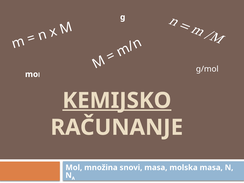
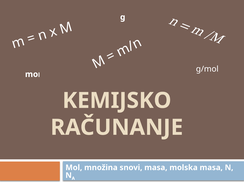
KEMIJSKO underline: present -> none (117, 101)
